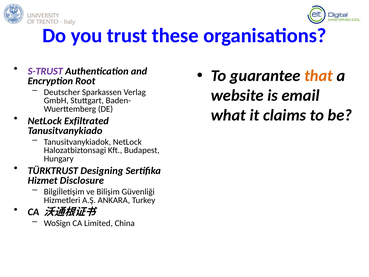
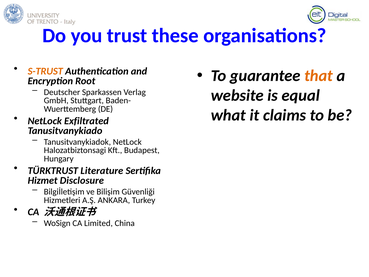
S-TRUST colour: purple -> orange (45, 71)
email: email -> equal (301, 95)
Designing: Designing -> Literature (102, 171)
